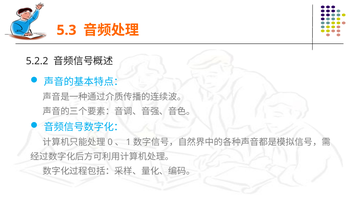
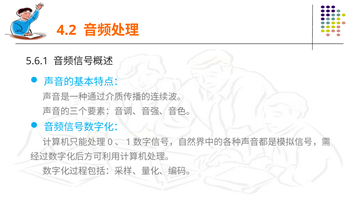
5.3: 5.3 -> 4.2 (66, 30)
5.2.2: 5.2.2 -> 5.6.1 (37, 61)
